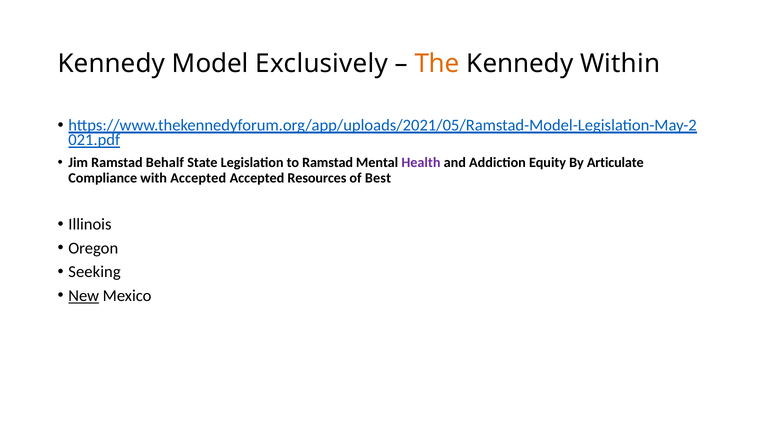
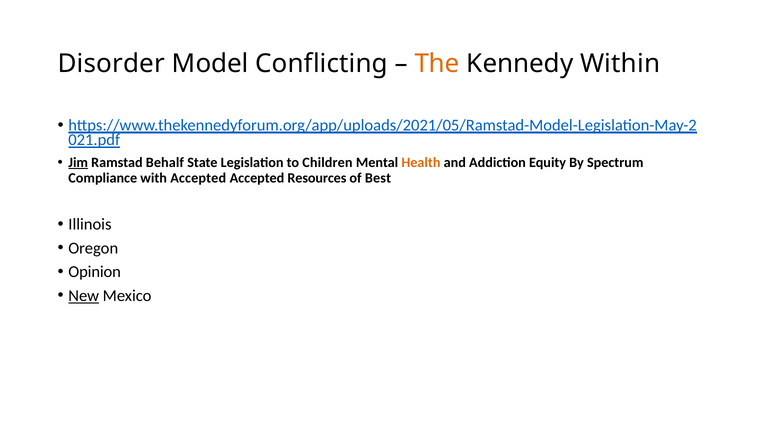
Kennedy: Kennedy -> Disorder (111, 64)
Exclusively: Exclusively -> Conflicting (322, 64)
Jim underline: none -> present (78, 162)
to Ramstad: Ramstad -> Children (327, 162)
Health colour: purple -> orange (421, 162)
Articulate: Articulate -> Spectrum (615, 162)
Seeking: Seeking -> Opinion (95, 272)
